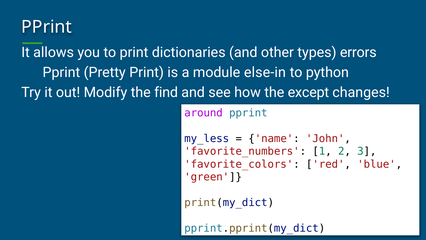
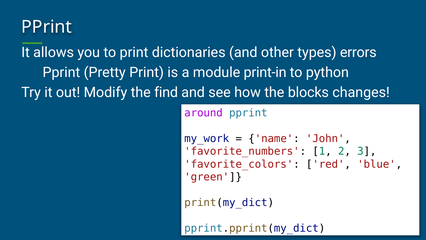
else-in: else-in -> print-in (265, 72)
except: except -> blocks (308, 92)
my_less: my_less -> my_work (207, 138)
